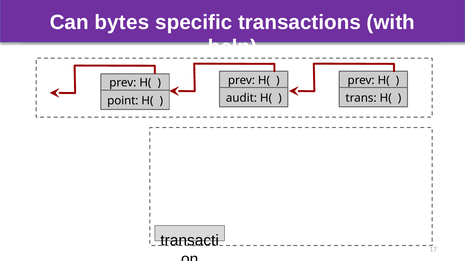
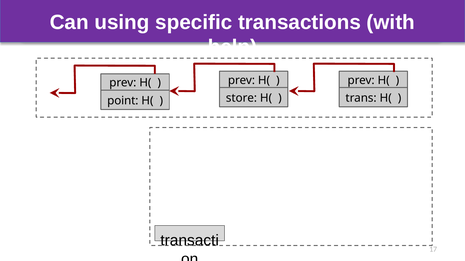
bytes: bytes -> using (122, 22)
audit: audit -> store (241, 98)
